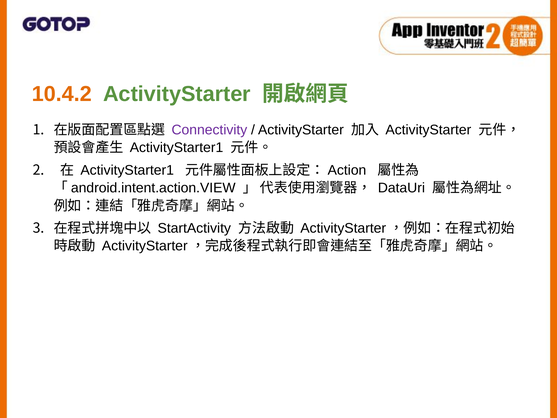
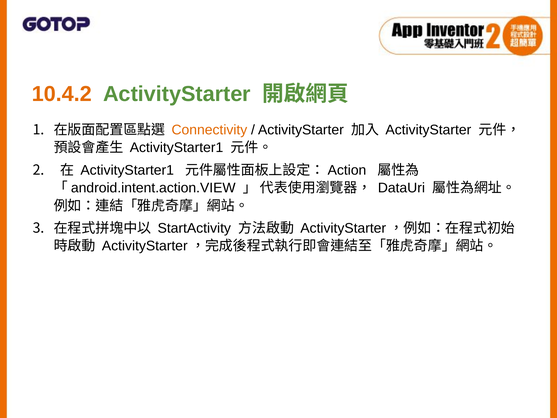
Connectivity colour: purple -> orange (209, 130)
